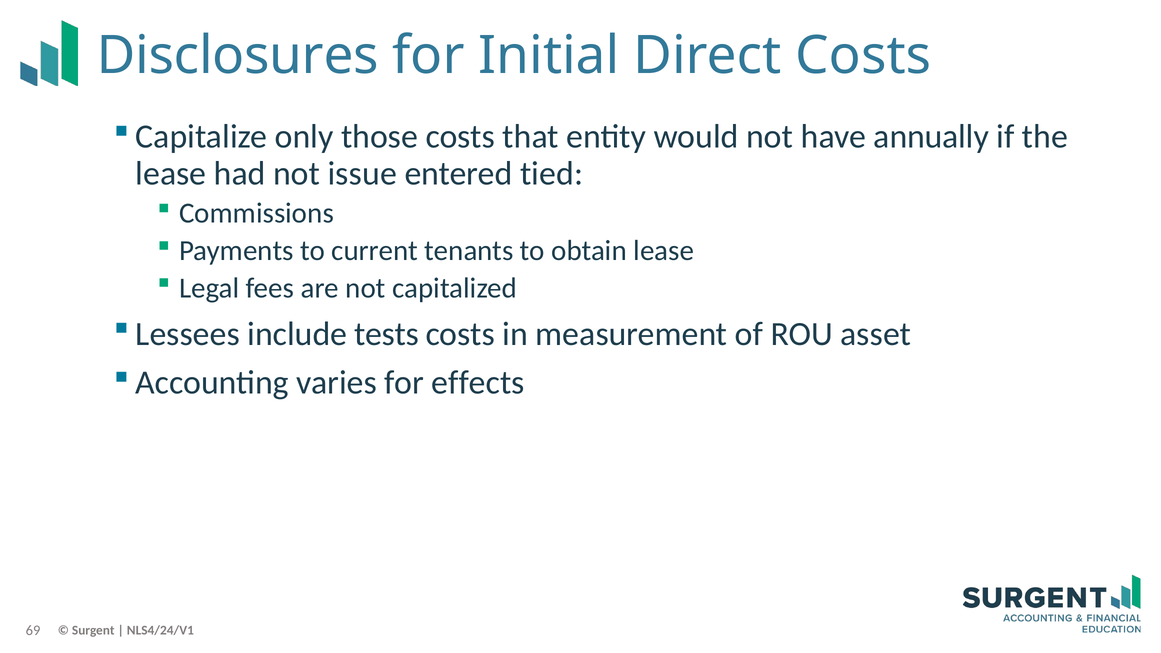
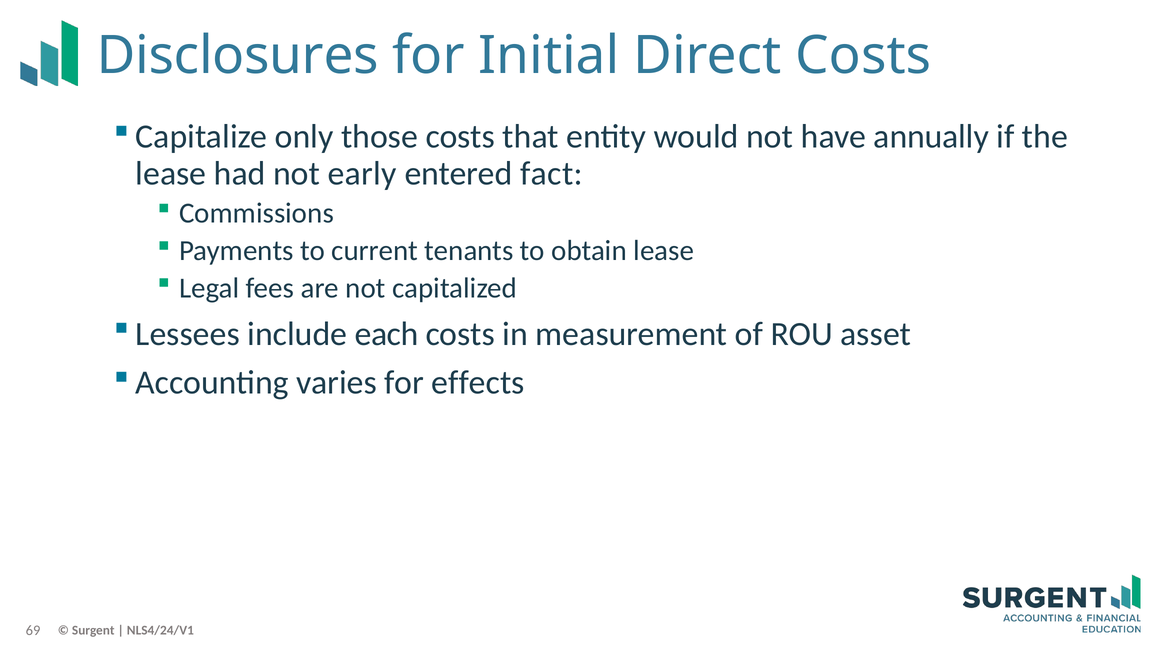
issue: issue -> early (362, 173)
tied: tied -> fact (551, 173)
tests: tests -> each (387, 334)
